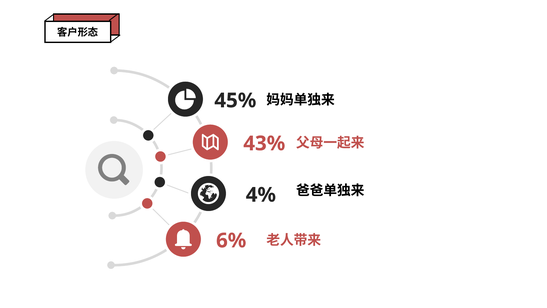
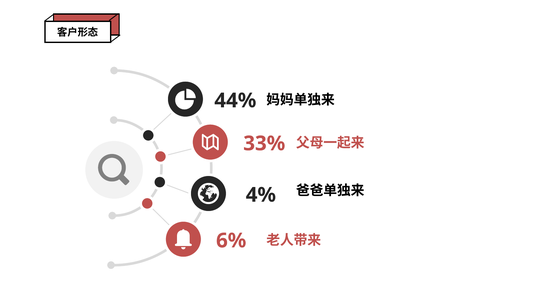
45%: 45% -> 44% (235, 100)
43%: 43% -> 33% (264, 143)
